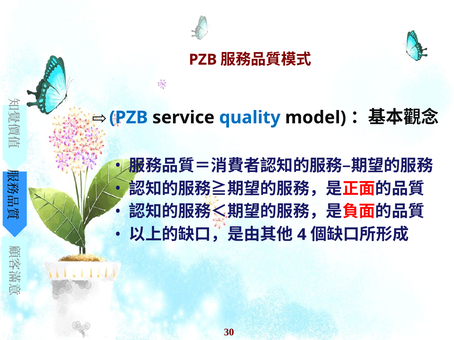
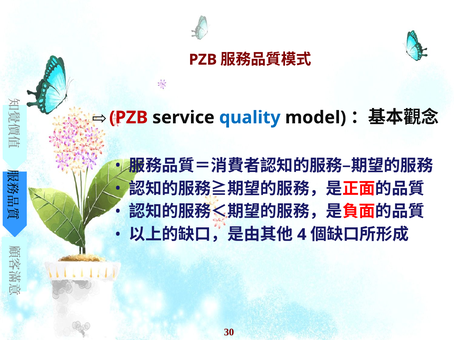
PZB colour: blue -> red (129, 118)
